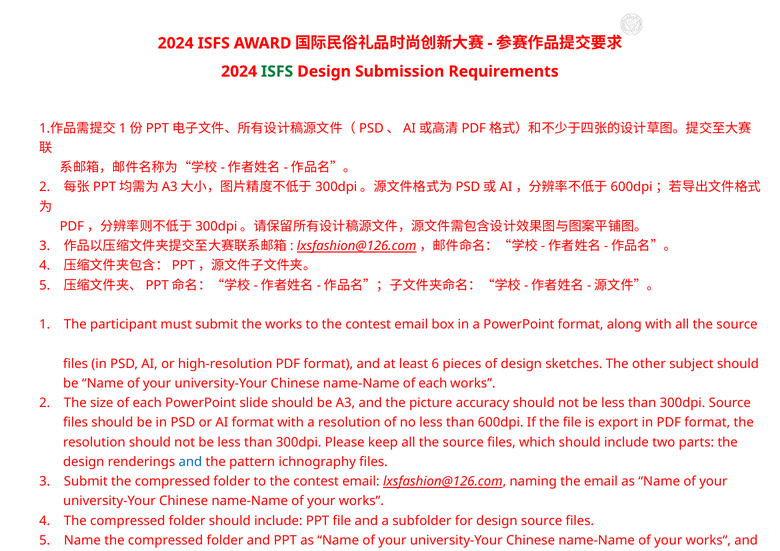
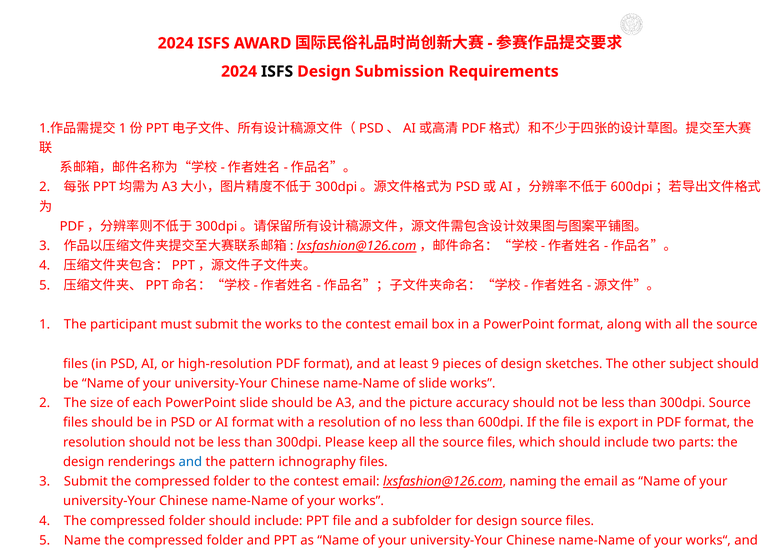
ISFS colour: green -> black (277, 72)
6: 6 -> 9 (435, 364)
name-Name of each: each -> slide (433, 384)
